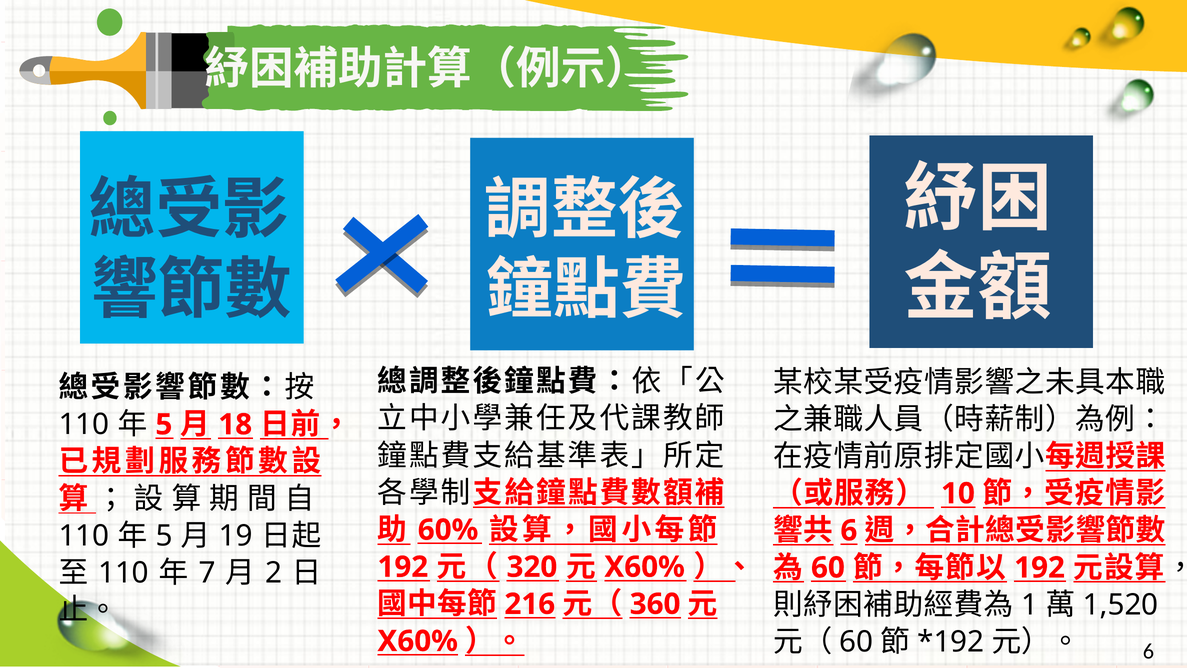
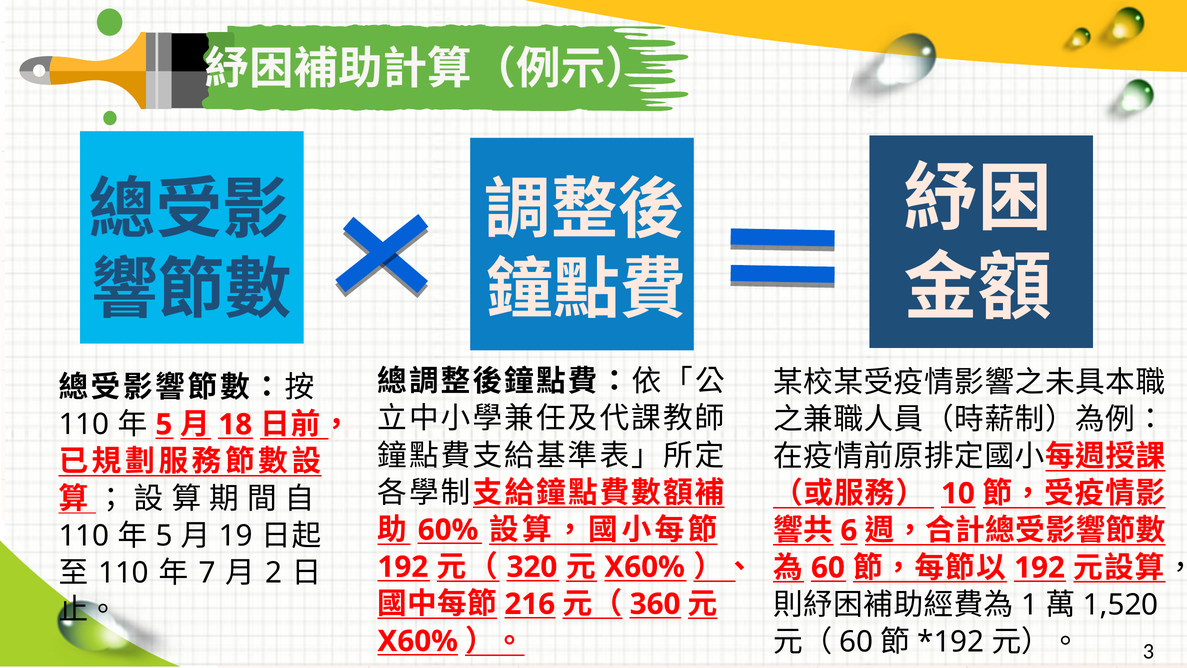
6: 6 -> 3 (1149, 651)
